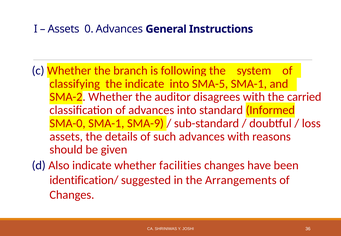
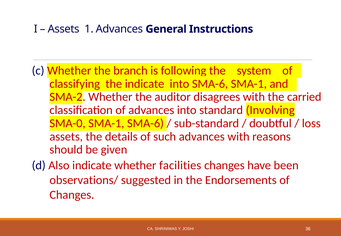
0: 0 -> 1 (89, 29)
into SMA-5: SMA-5 -> SMA-6 (210, 84)
Informed: Informed -> Involving (270, 110)
SMA-1 SMA-9: SMA-9 -> SMA-6 (145, 123)
identification/: identification/ -> observations/ (84, 180)
Arrangements: Arrangements -> Endorsements (241, 180)
